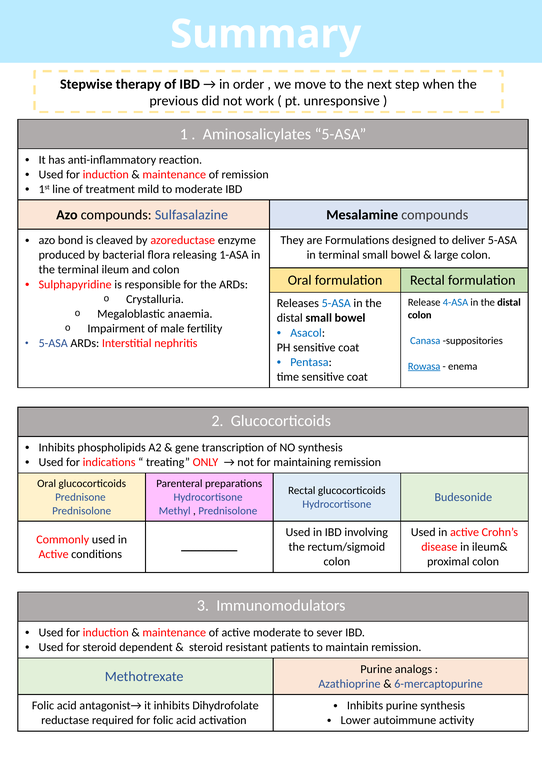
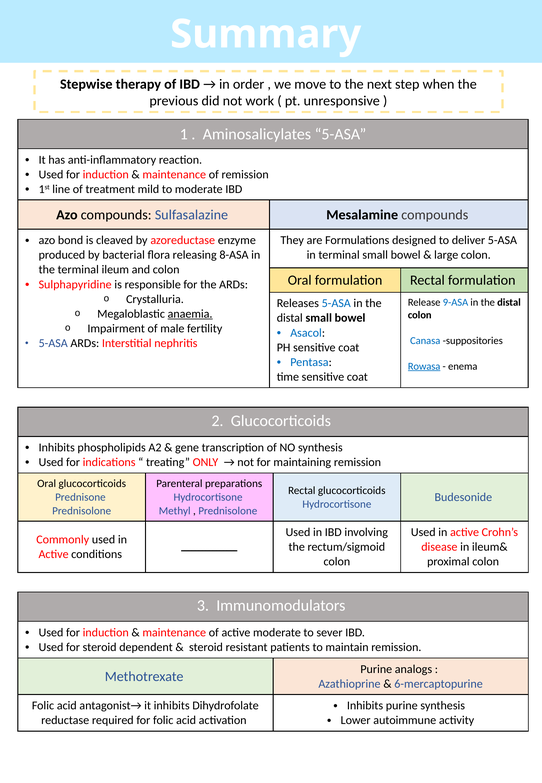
1-ASA: 1-ASA -> 8-ASA (234, 255)
4-ASA: 4-ASA -> 9-ASA (455, 302)
anaemia underline: none -> present (190, 314)
